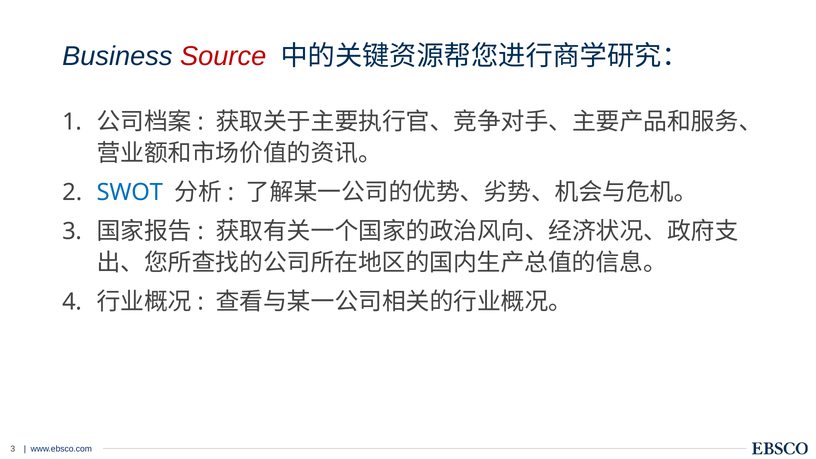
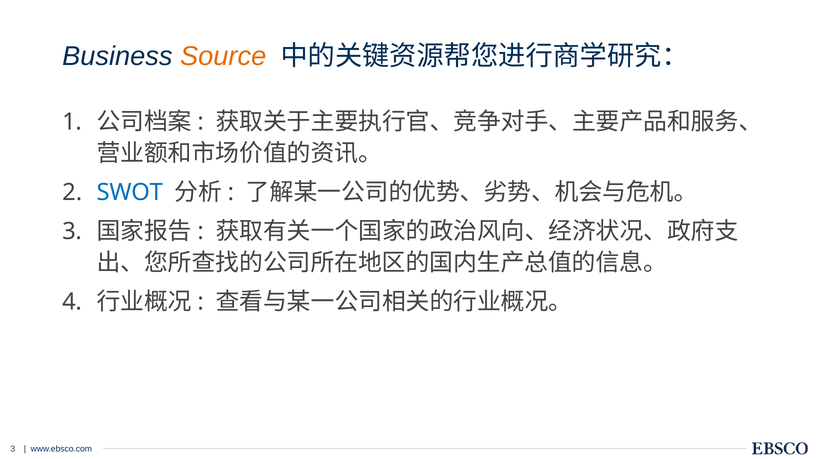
Source colour: red -> orange (223, 56)
